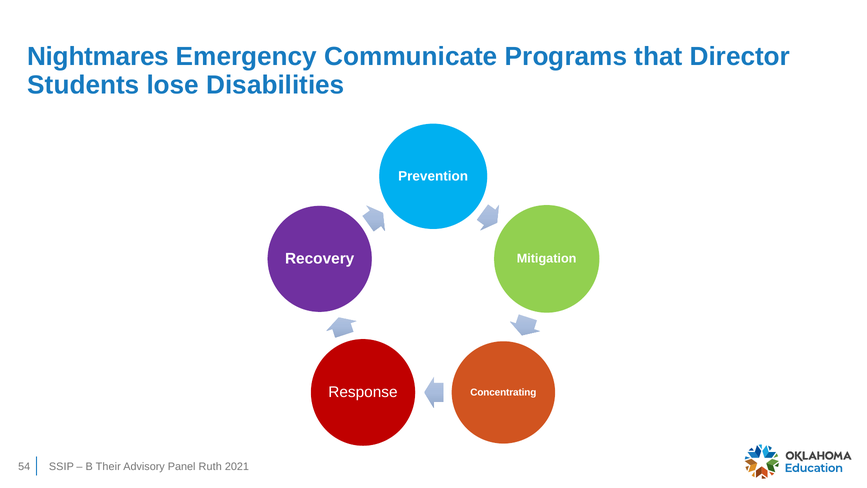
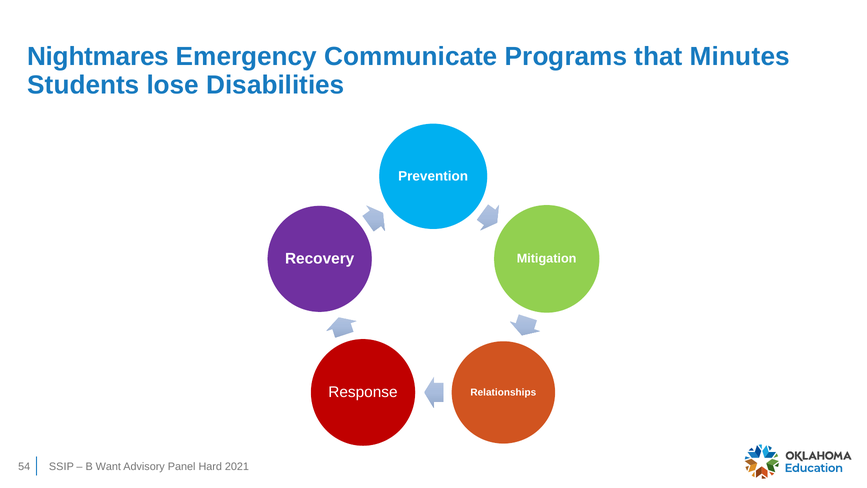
Director: Director -> Minutes (740, 57)
Concentrating: Concentrating -> Relationships (503, 392)
Their: Their -> Want (108, 466)
Ruth: Ruth -> Hard (210, 466)
